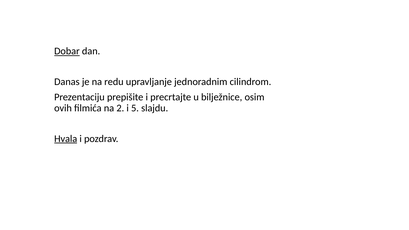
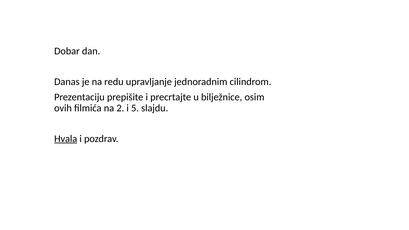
Dobar underline: present -> none (67, 51)
